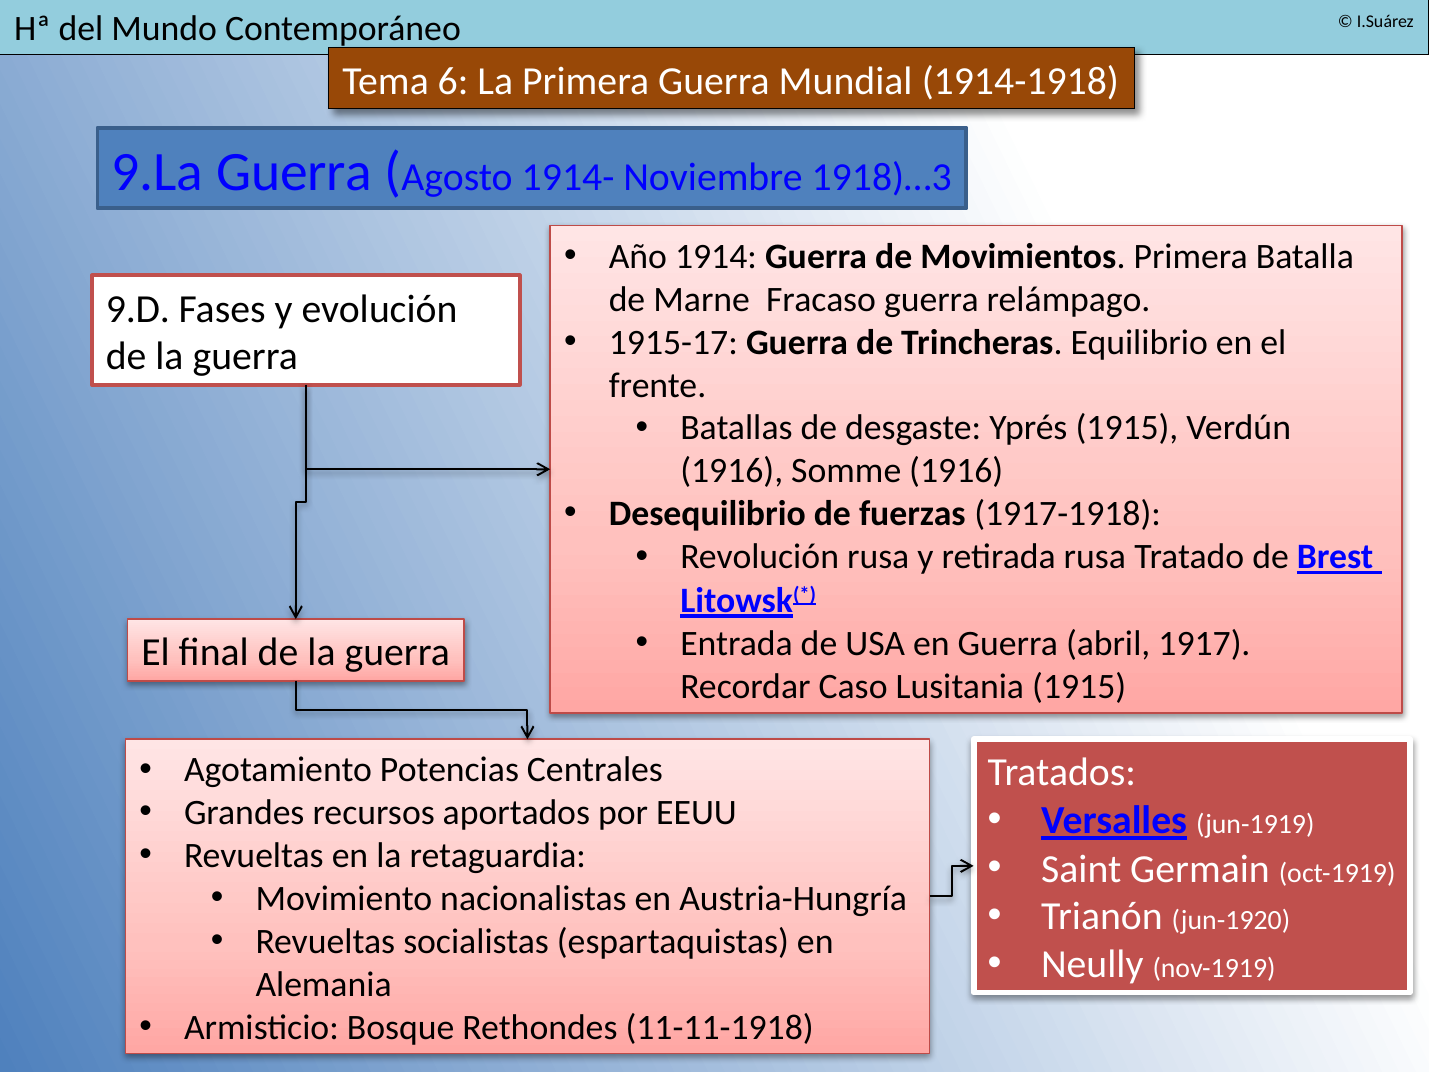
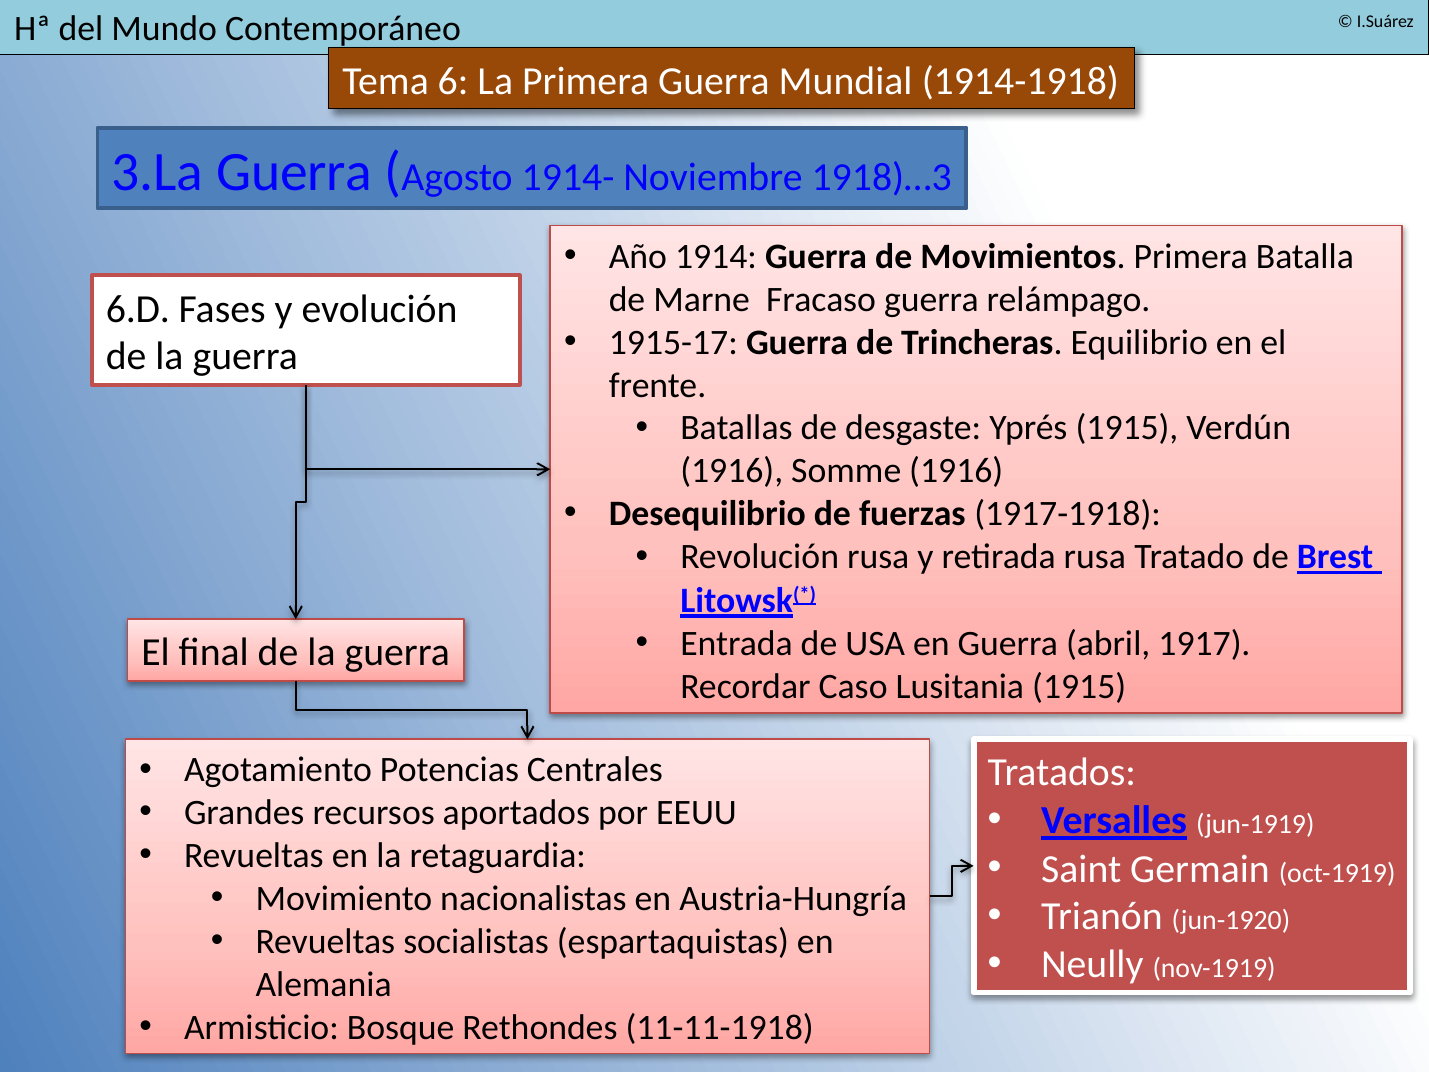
9.La: 9.La -> 3.La (158, 172)
9.D: 9.D -> 6.D (138, 309)
